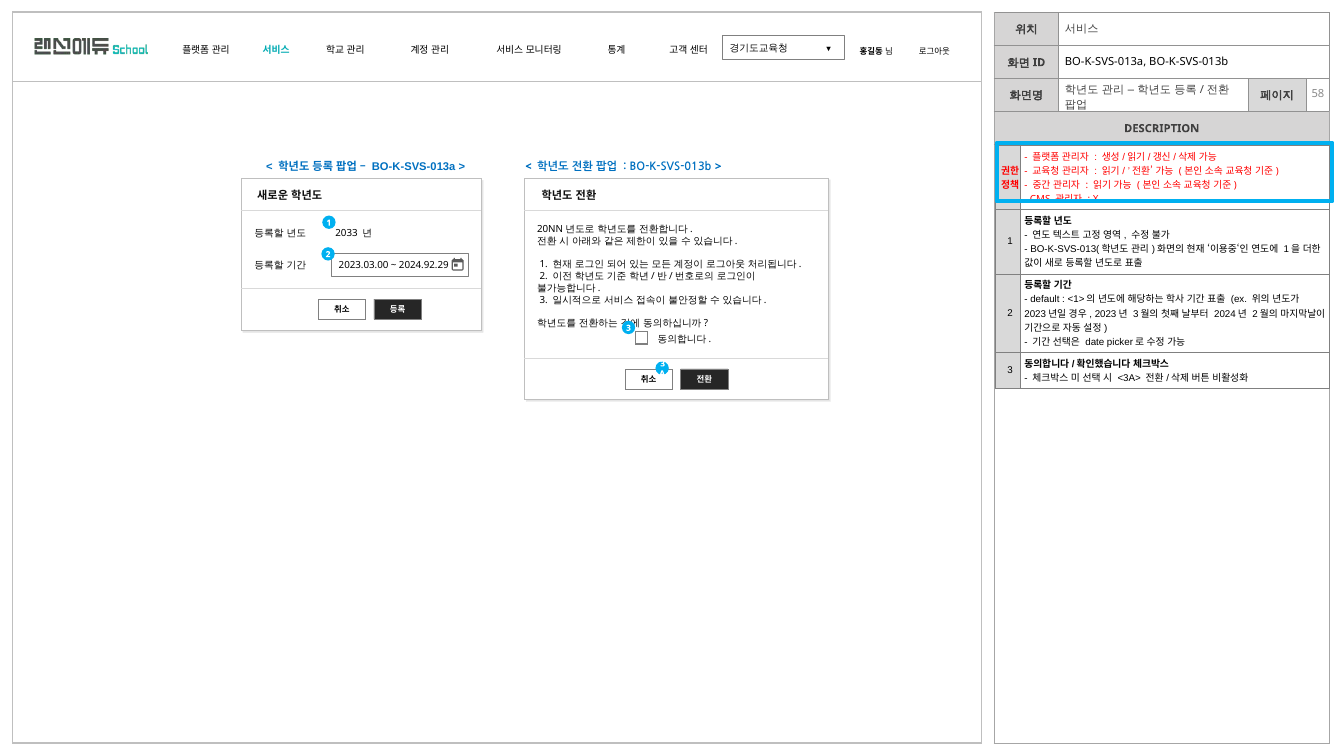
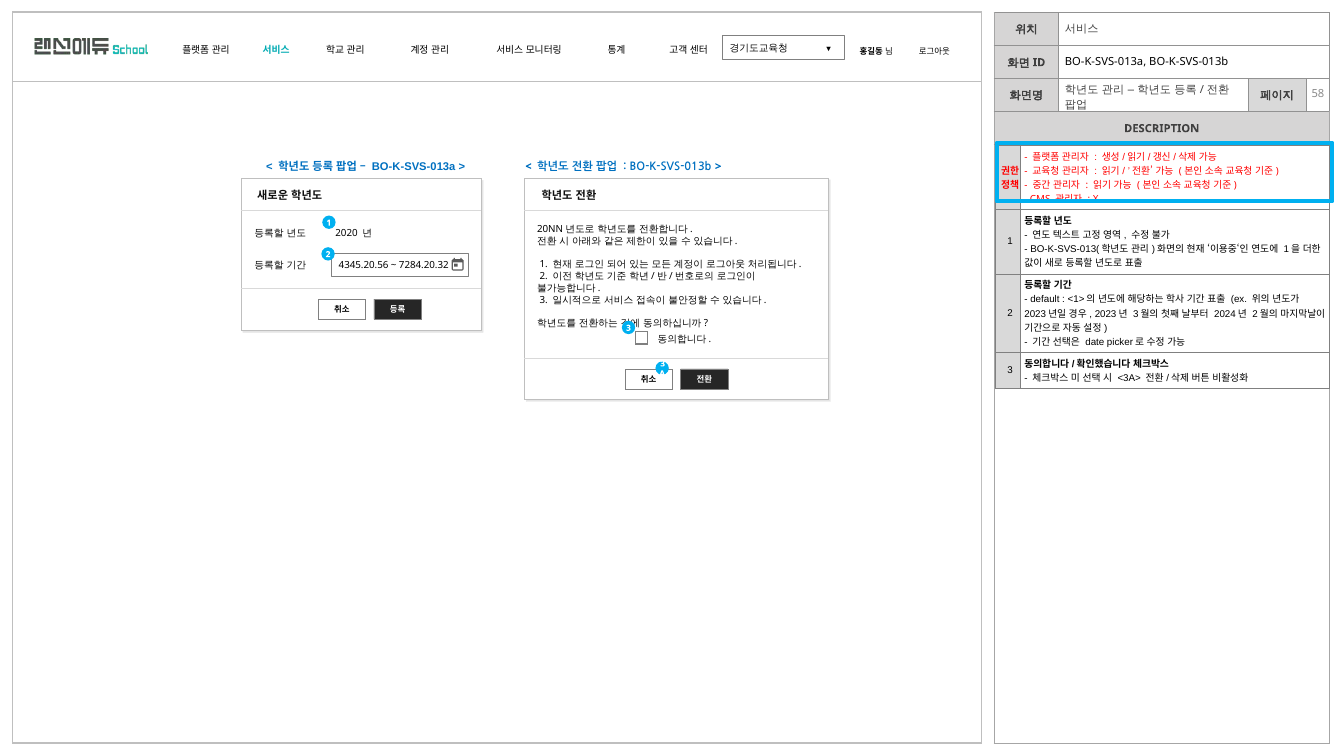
2033: 2033 -> 2020 (347, 233)
2023.03.00: 2023.03.00 -> 4345.20.56 (364, 265)
2024.92.29: 2024.92.29 -> 7284.20.32 (424, 265)
